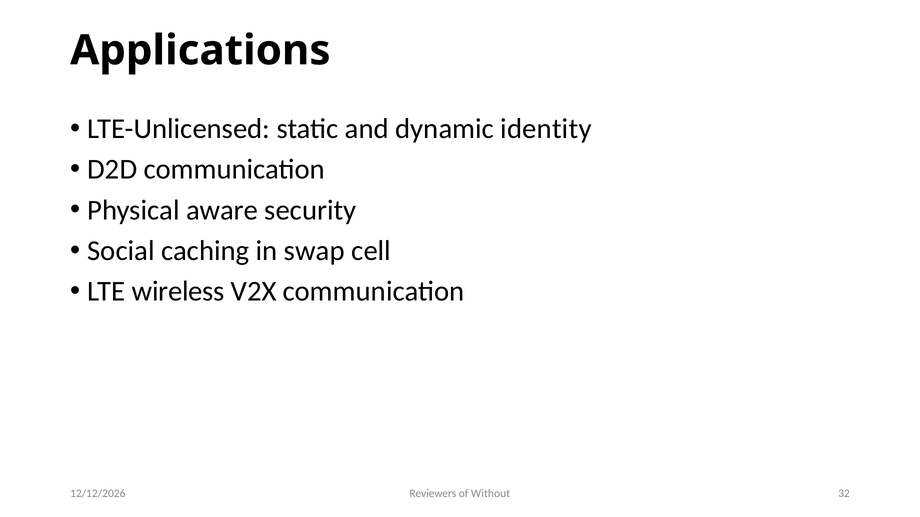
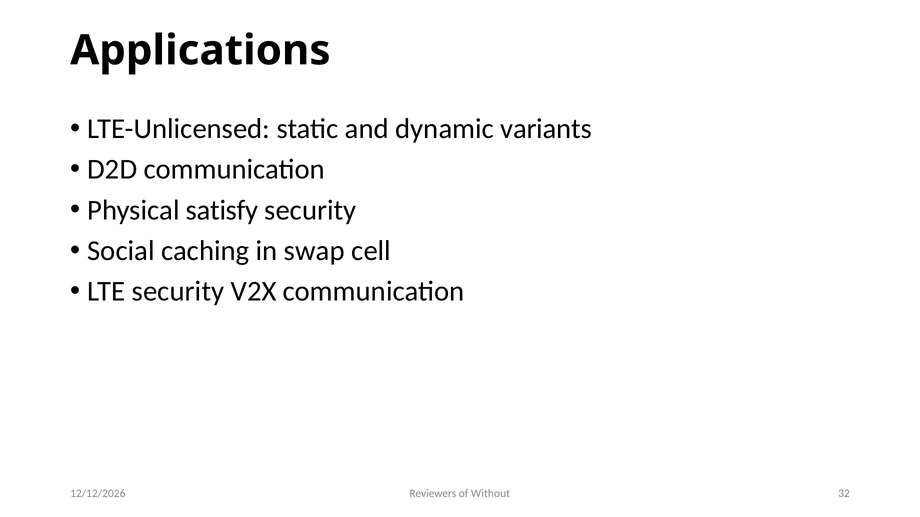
identity: identity -> variants (546, 129)
aware: aware -> satisfy (222, 210)
LTE wireless: wireless -> security (178, 292)
